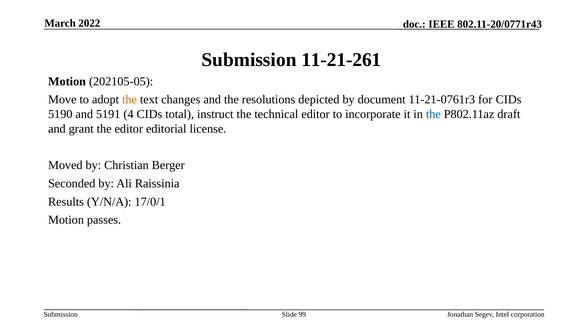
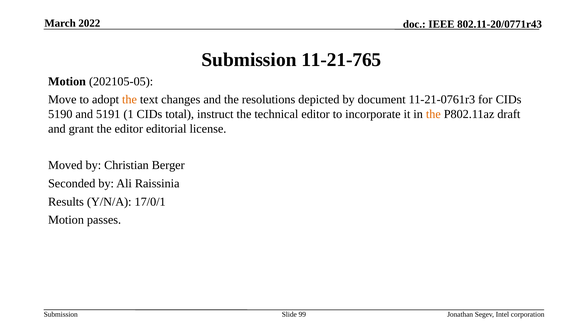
11-21-261: 11-21-261 -> 11-21-765 (341, 60)
4: 4 -> 1 (129, 114)
the colour: blue -> orange (433, 114)
